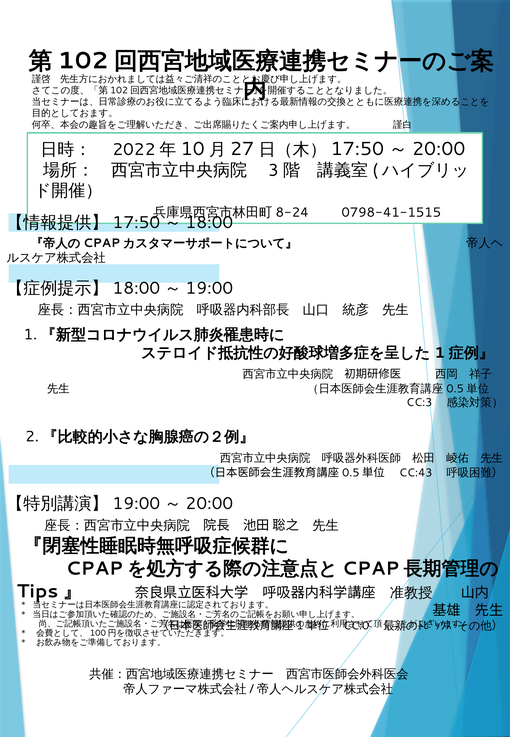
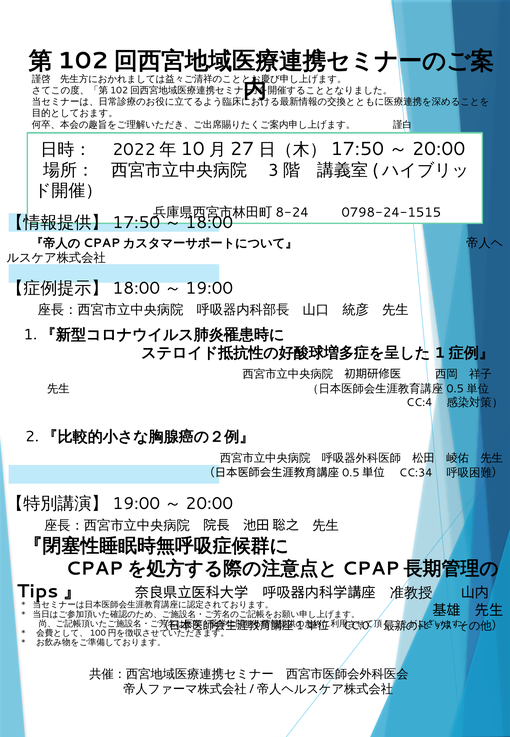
0798-41-1515: 0798-41-1515 -> 0798-24-1515 (391, 212)
CC:3: CC:3 -> CC:4 (419, 402)
CC:43: CC:43 -> CC:34 (416, 472)
